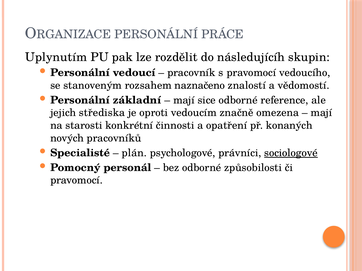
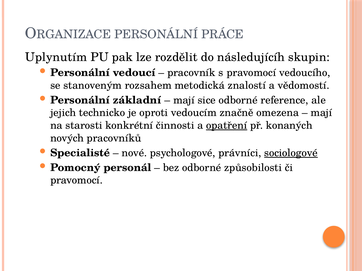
naznačeno: naznačeno -> metodická (200, 85)
střediska: střediska -> technicko (102, 113)
opatření underline: none -> present (227, 126)
plán: plán -> nové (134, 153)
